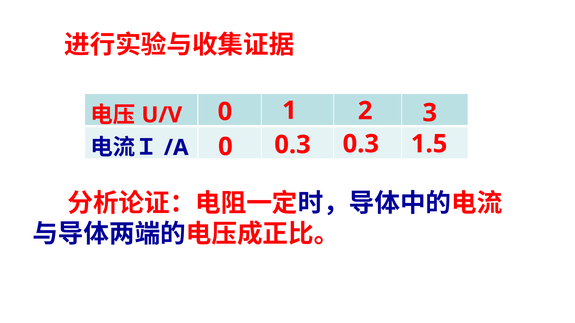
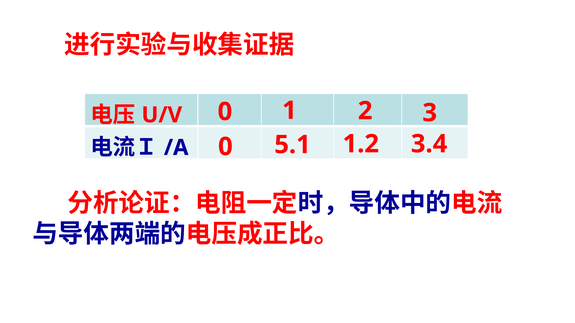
0.3: 0.3 -> 1.2 (361, 144)
1.5: 1.5 -> 3.4 (429, 144)
0.3: 0.3 -> 5.1 (293, 145)
